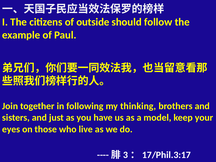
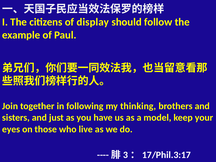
outside: outside -> display (93, 22)
